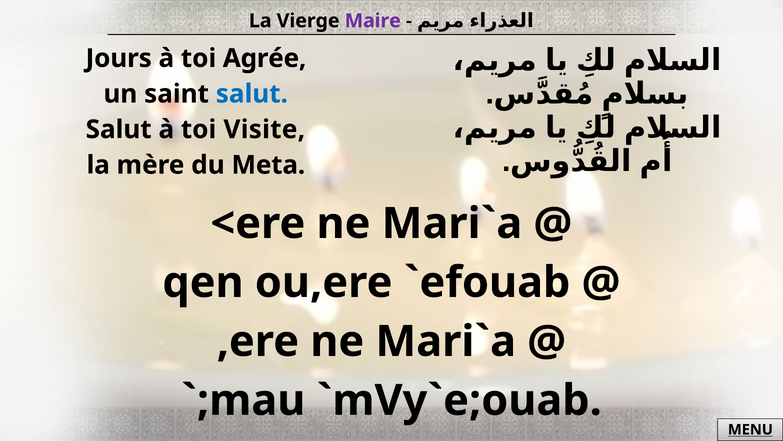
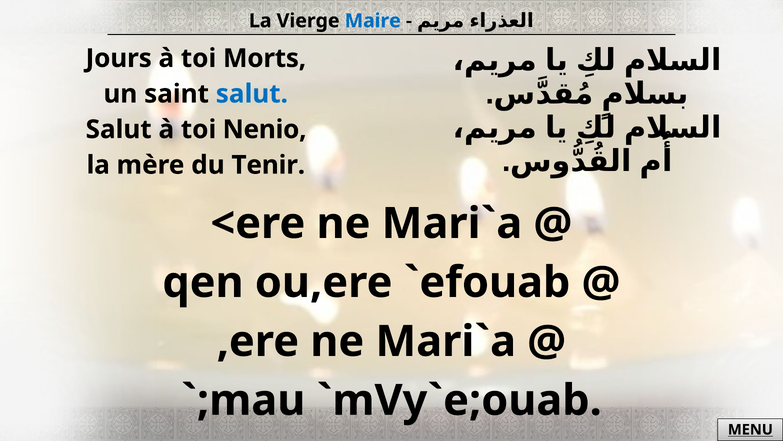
Maire colour: purple -> blue (373, 21)
Agrée: Agrée -> Morts (265, 58)
Visite: Visite -> Nenio (265, 129)
Meta: Meta -> Tenir (268, 165)
